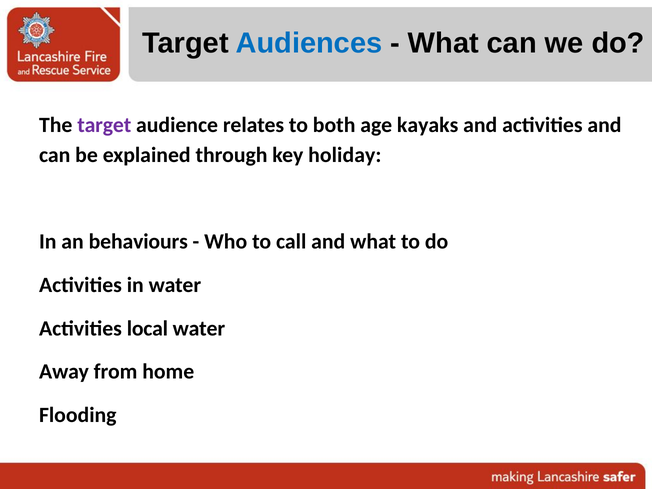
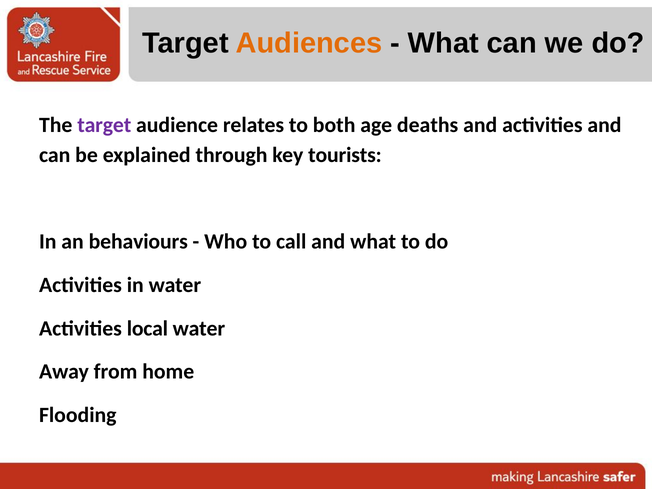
Audiences colour: blue -> orange (309, 43)
kayaks: kayaks -> deaths (428, 125)
holiday: holiday -> tourists (345, 155)
